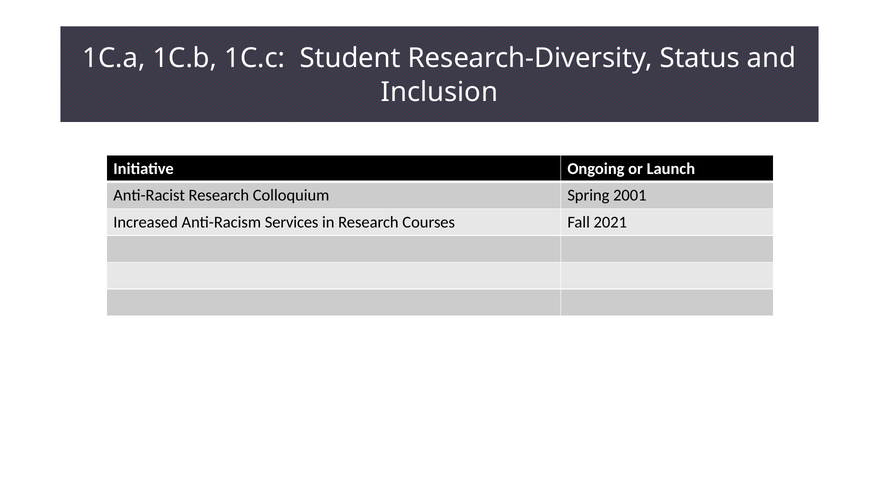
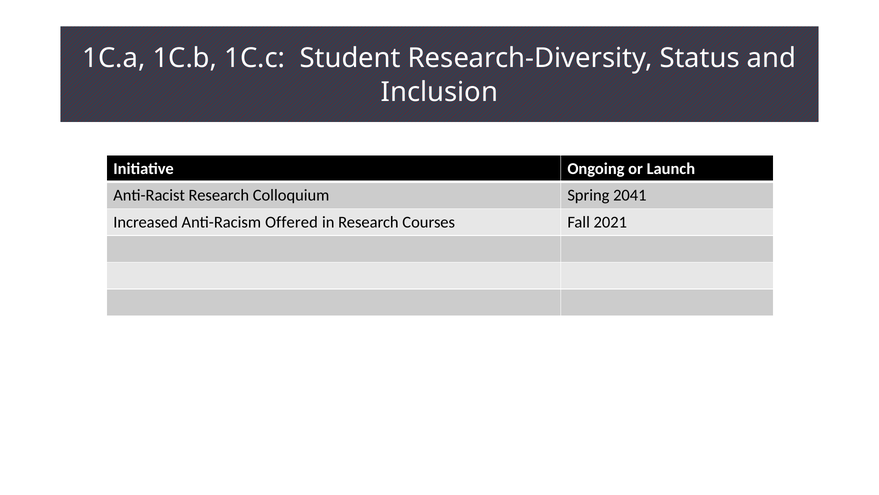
2001: 2001 -> 2041 (630, 195)
Services: Services -> Offered (292, 222)
